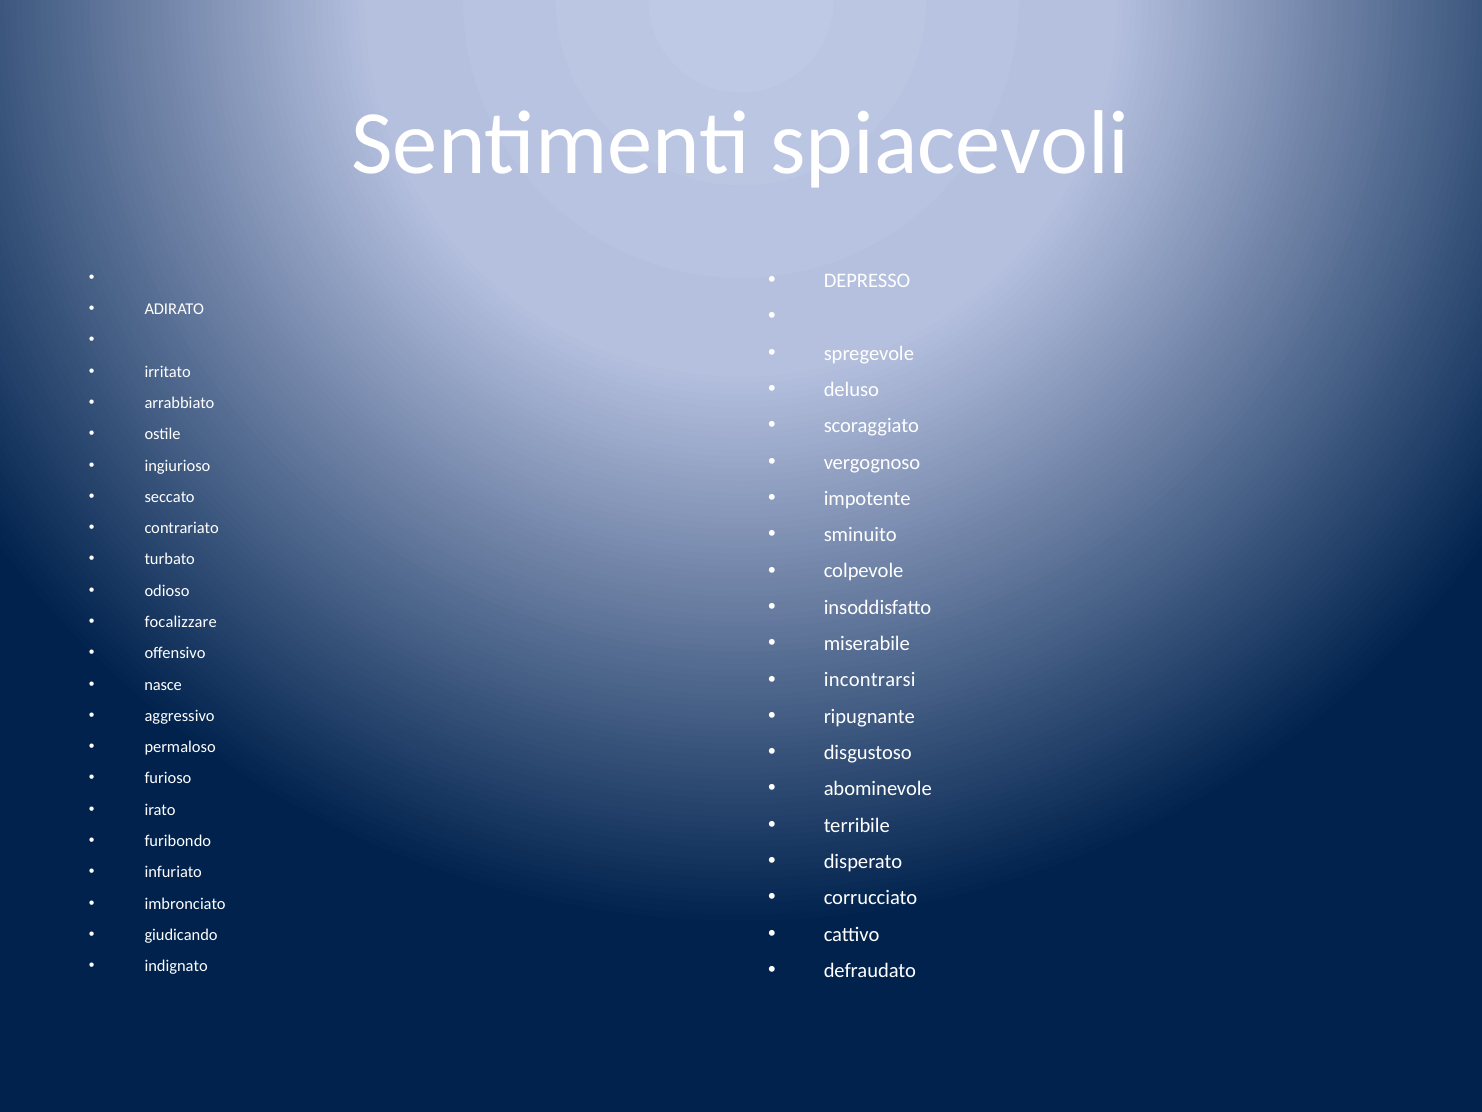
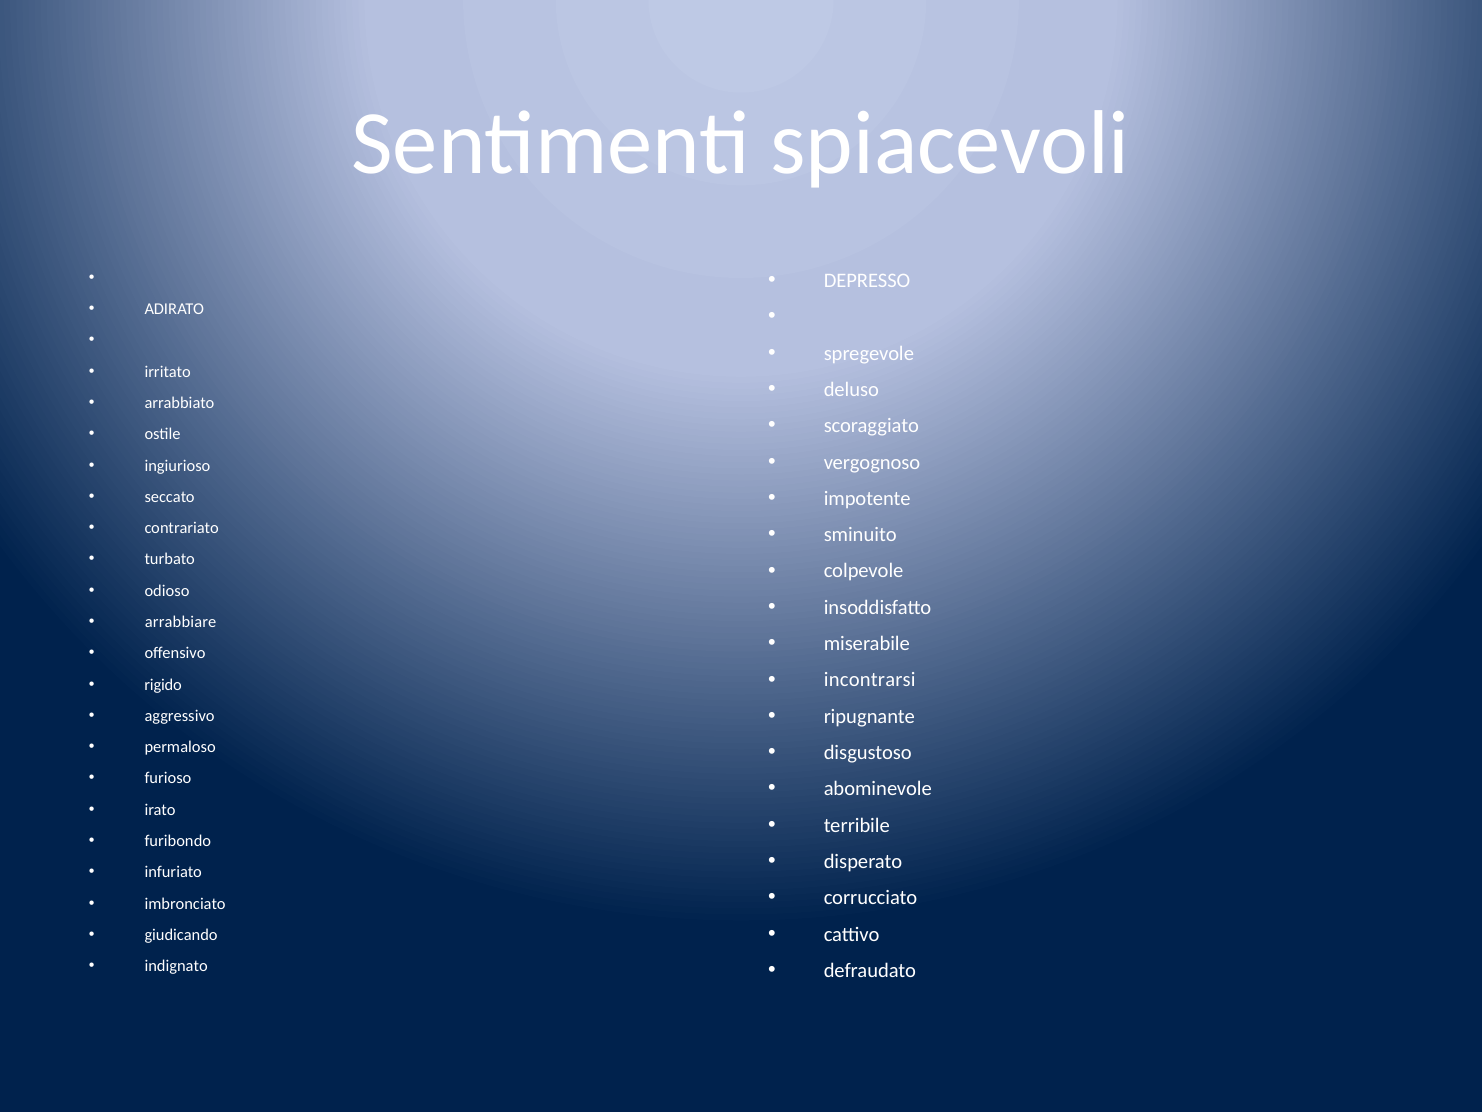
focalizzare: focalizzare -> arrabbiare (181, 622)
nasce: nasce -> rigido (163, 684)
